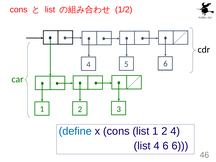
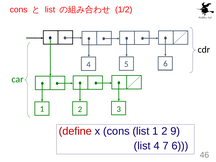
define colour: blue -> red (75, 131)
2 4: 4 -> 9 (175, 131)
4 6: 6 -> 7 (166, 146)
